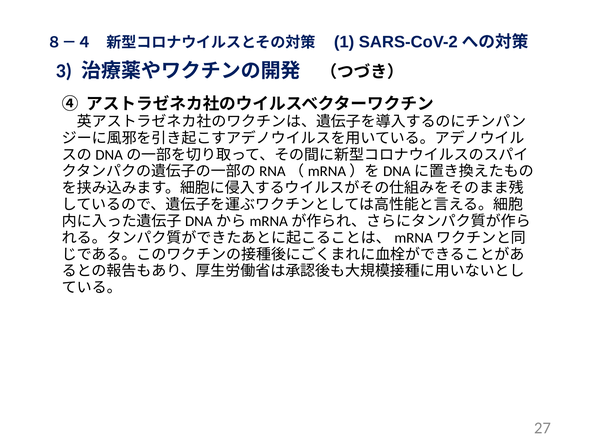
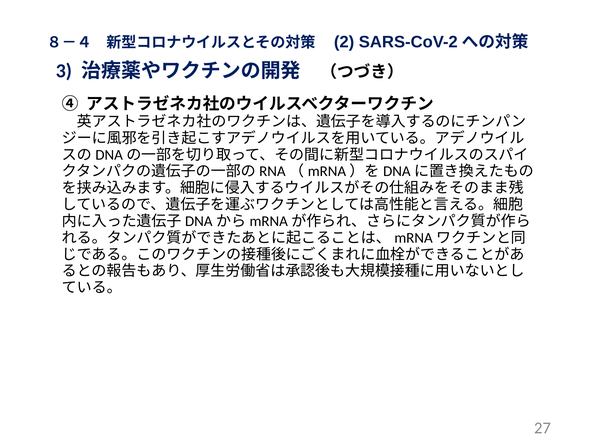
1: 1 -> 2 (344, 42)
